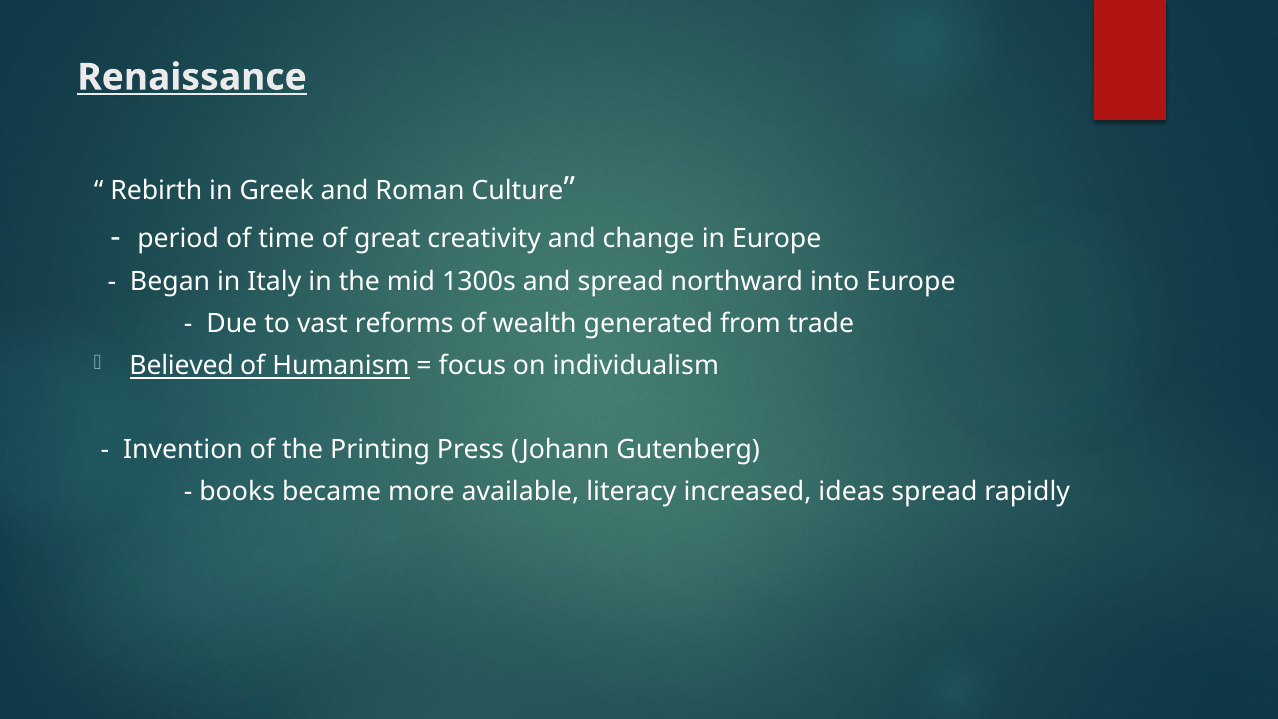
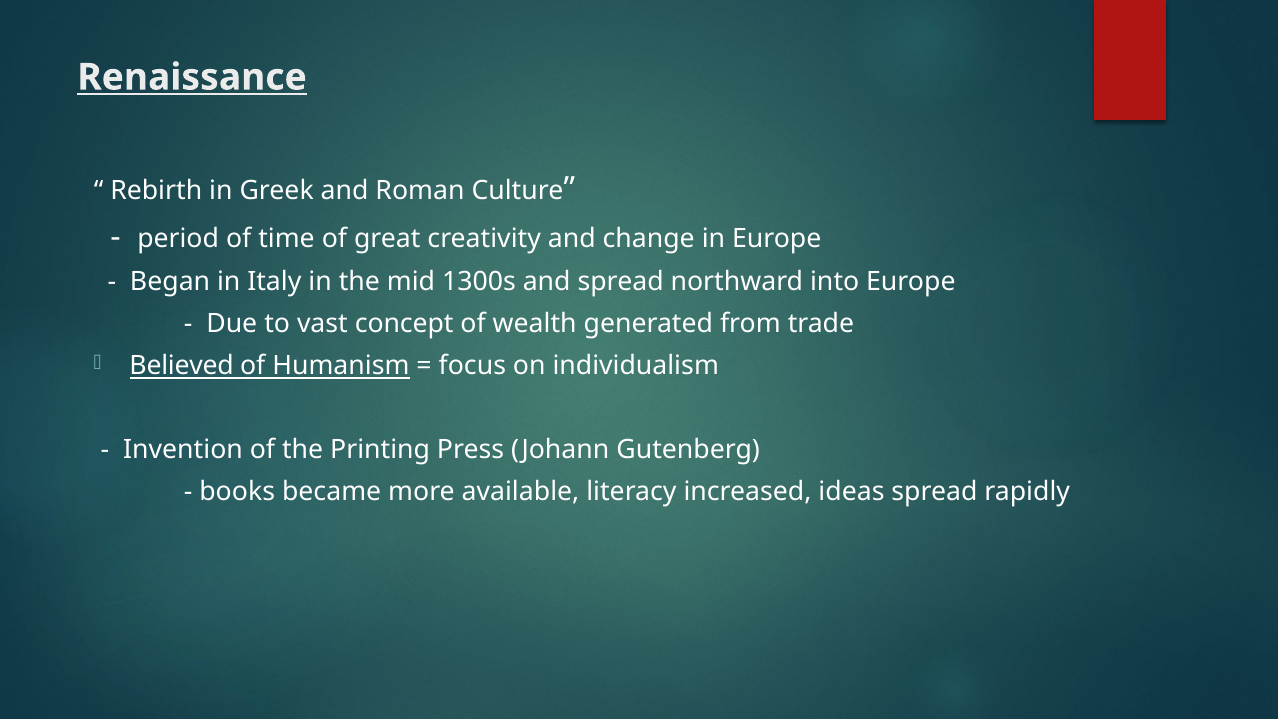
reforms: reforms -> concept (404, 324)
